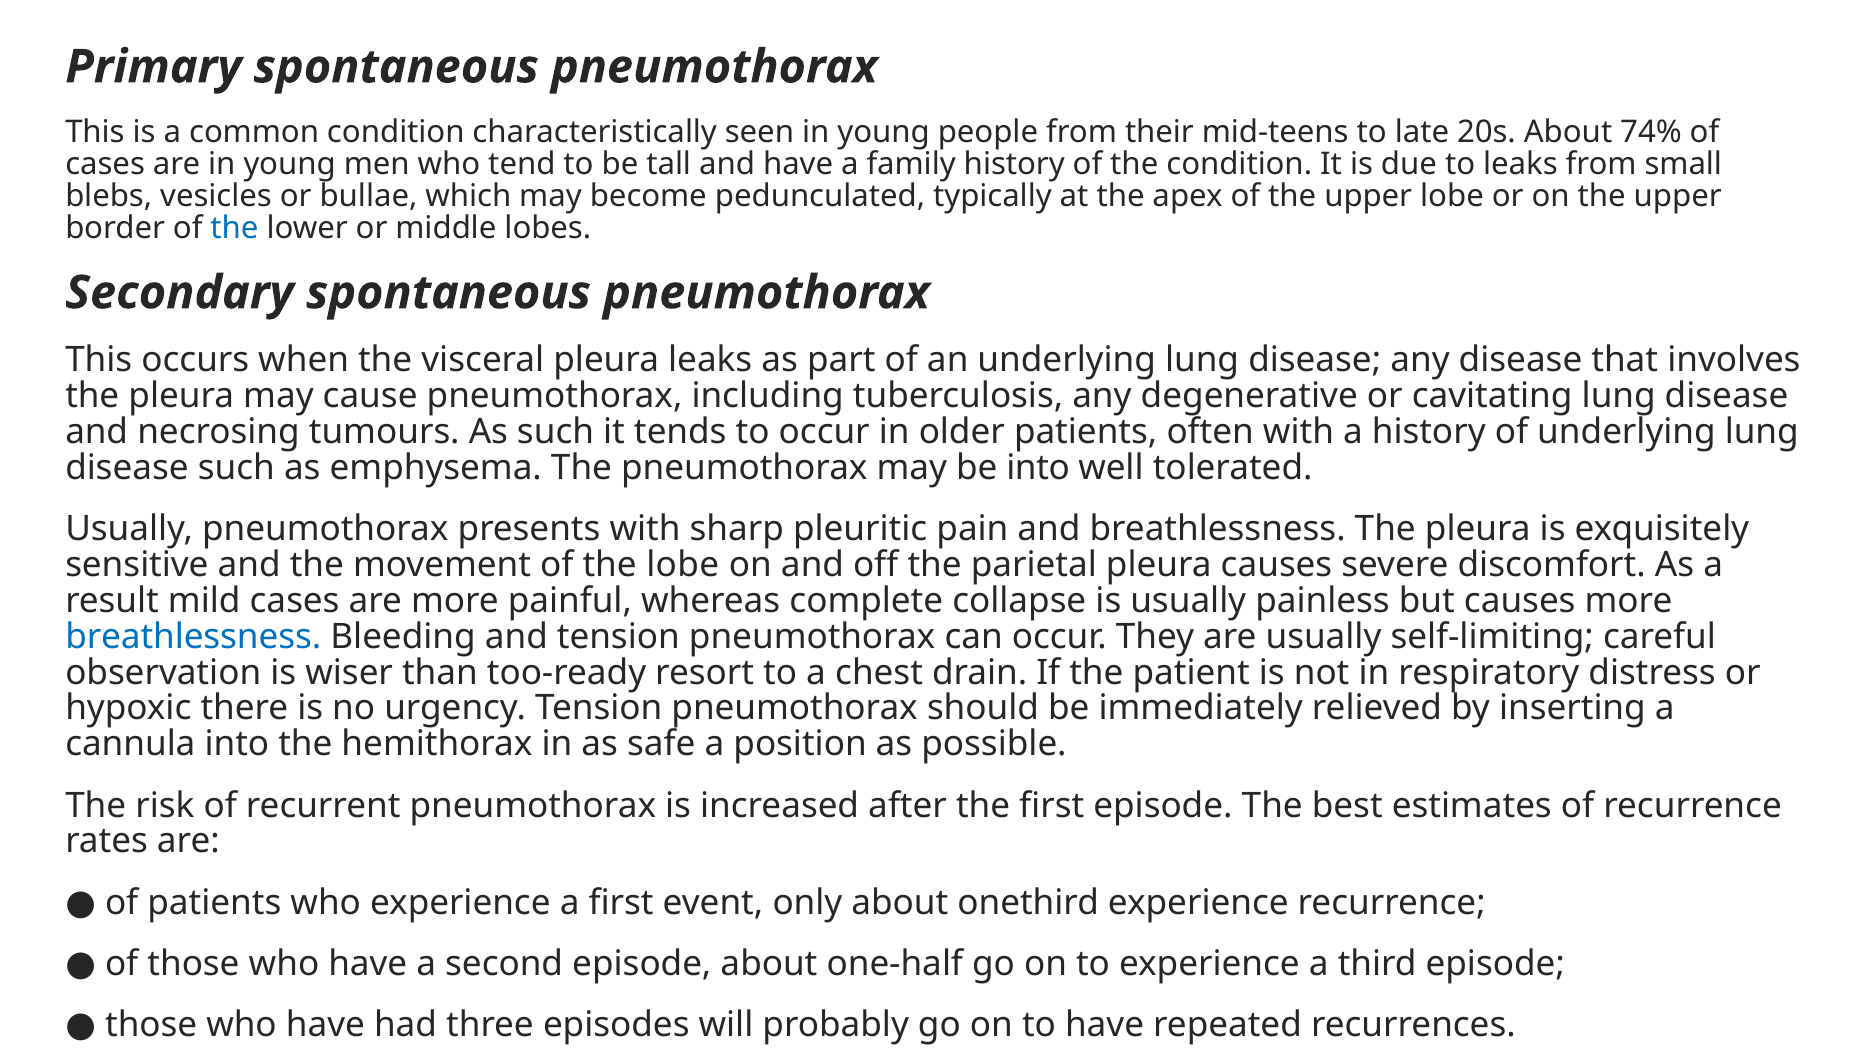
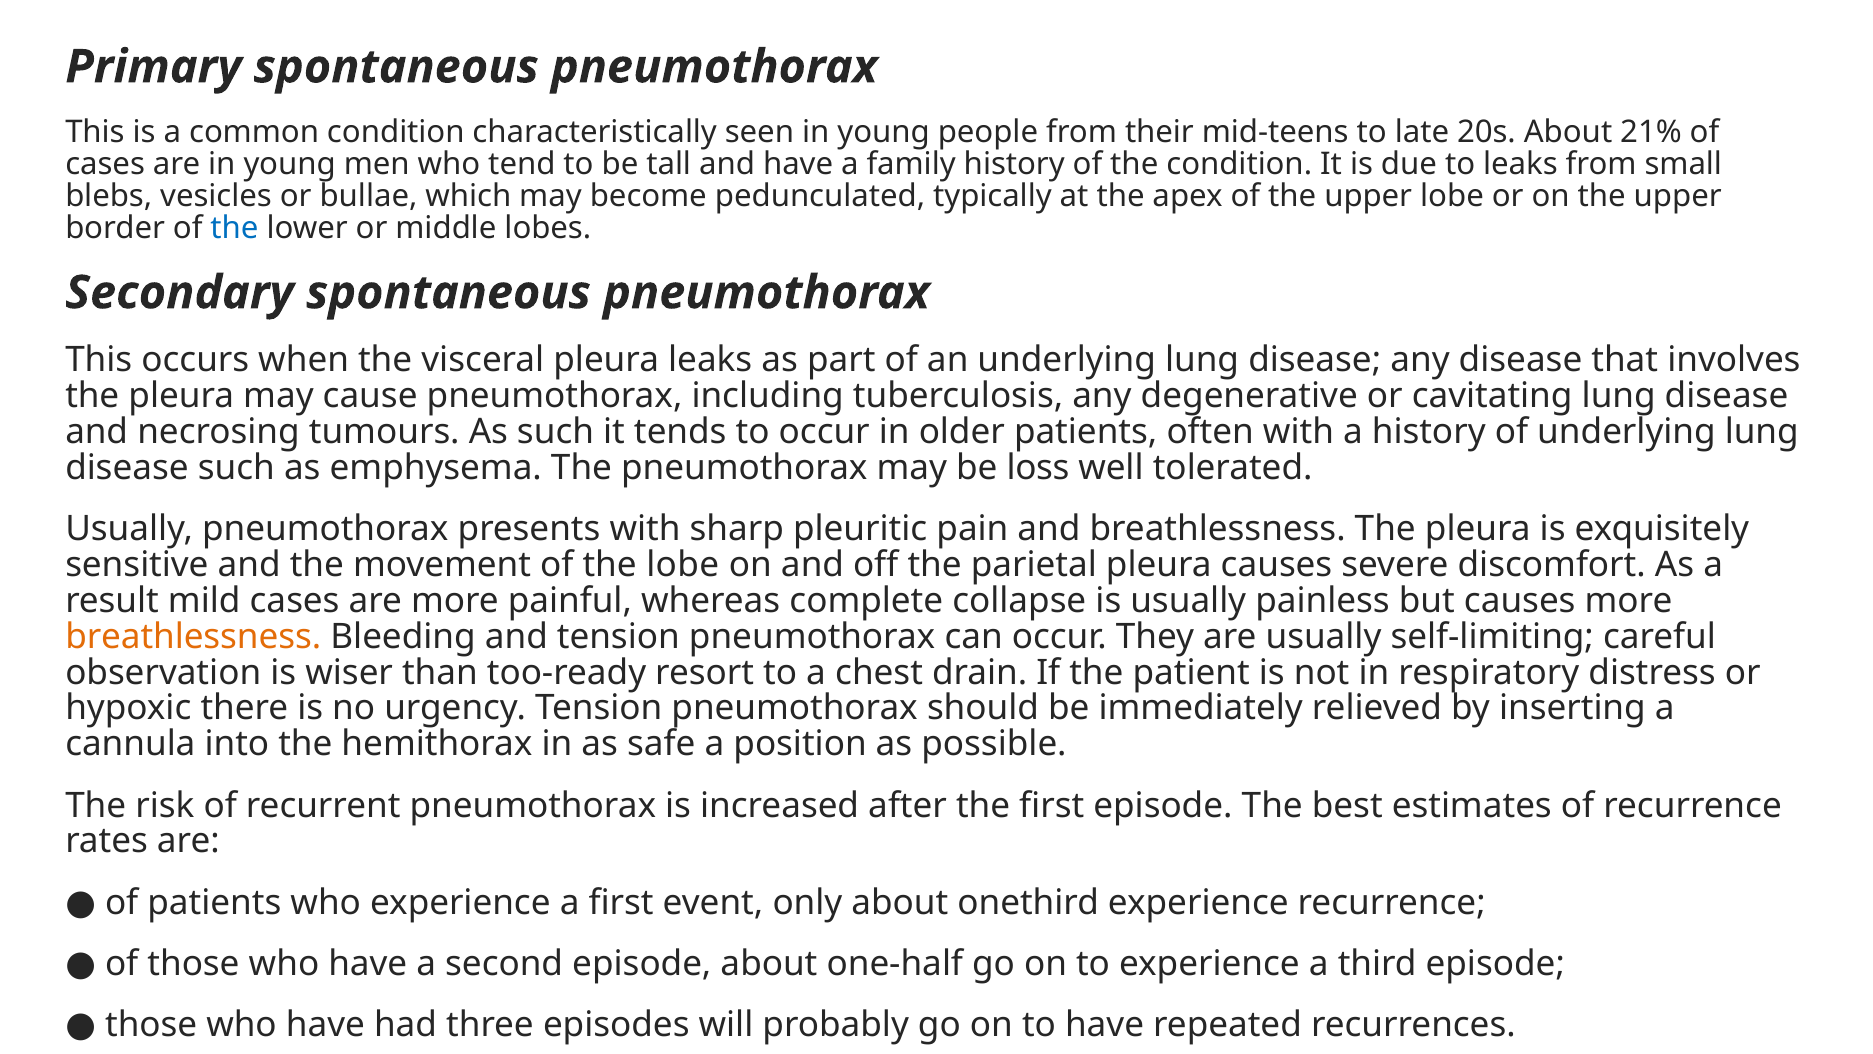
74%: 74% -> 21% (1651, 133)
be into: into -> loss (1038, 468)
breathlessness colour: blue -> orange (193, 636)
